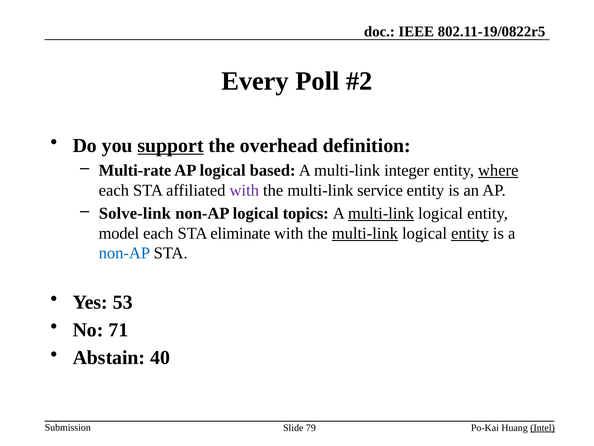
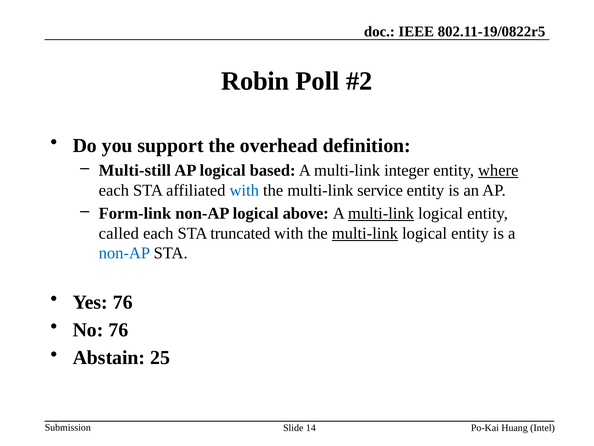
Every: Every -> Robin (255, 81)
support underline: present -> none (171, 145)
Multi-rate: Multi-rate -> Multi-still (135, 170)
with colour: purple -> blue (244, 190)
Solve-link: Solve-link -> Form-link (135, 213)
topics: topics -> above (306, 213)
model: model -> called (119, 233)
eliminate: eliminate -> truncated (240, 233)
entity underline: present -> none (470, 233)
Yes 53: 53 -> 76 (123, 302)
No 71: 71 -> 76 (118, 330)
40: 40 -> 25 (160, 357)
79: 79 -> 14 (311, 427)
Intel underline: present -> none (543, 427)
